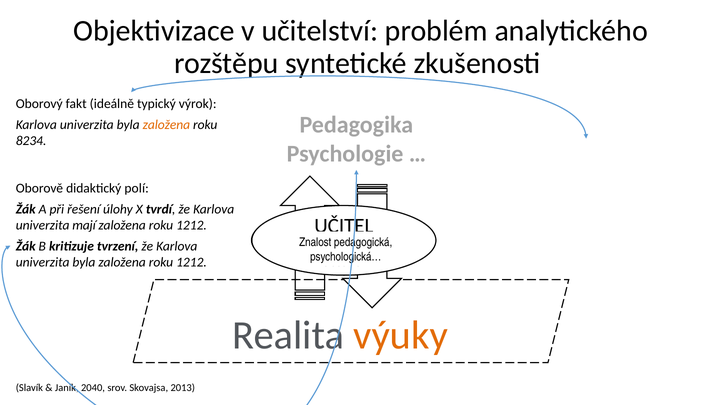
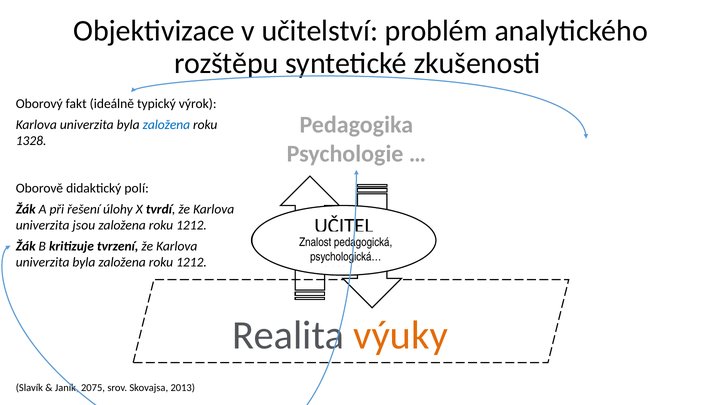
založena colour: orange -> blue (166, 125)
8234: 8234 -> 1328 (31, 141)
mají: mají -> jsou (84, 225)
2040: 2040 -> 2075 (93, 388)
